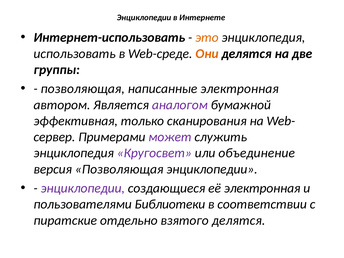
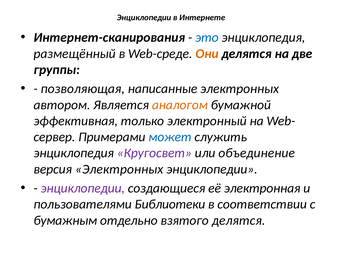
Интернет-использовать: Интернет-использовать -> Интернет-сканирования (109, 38)
это colour: orange -> blue (207, 38)
использовать: использовать -> размещённый (75, 54)
написанные электронная: электронная -> электронных (240, 89)
аналогом colour: purple -> orange (180, 105)
сканирования: сканирования -> электронный (207, 121)
может colour: purple -> blue (170, 137)
версия Позволяющая: Позволяющая -> Электронных (119, 169)
пиратские: пиратские -> бумажным (65, 220)
